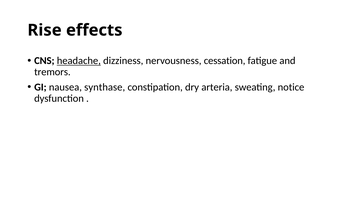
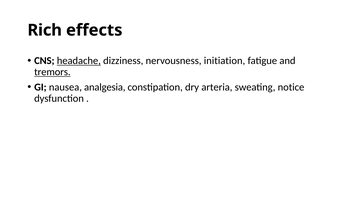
Rise: Rise -> Rich (45, 30)
cessation: cessation -> initiation (225, 61)
tremors underline: none -> present (52, 72)
synthase: synthase -> analgesia (105, 87)
